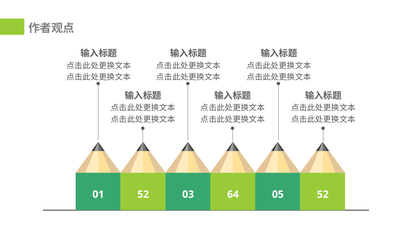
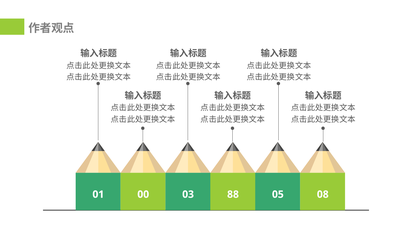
01 52: 52 -> 00 (143, 194)
64: 64 -> 88 (233, 194)
05 52: 52 -> 08 (323, 194)
